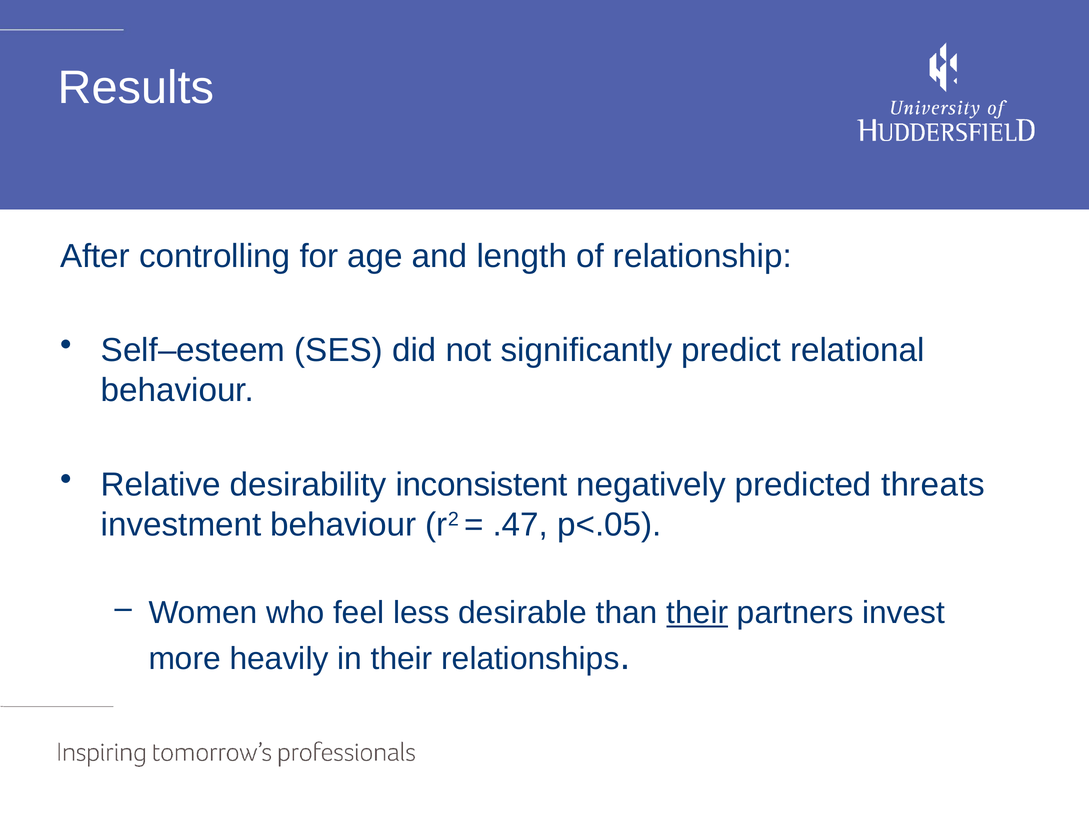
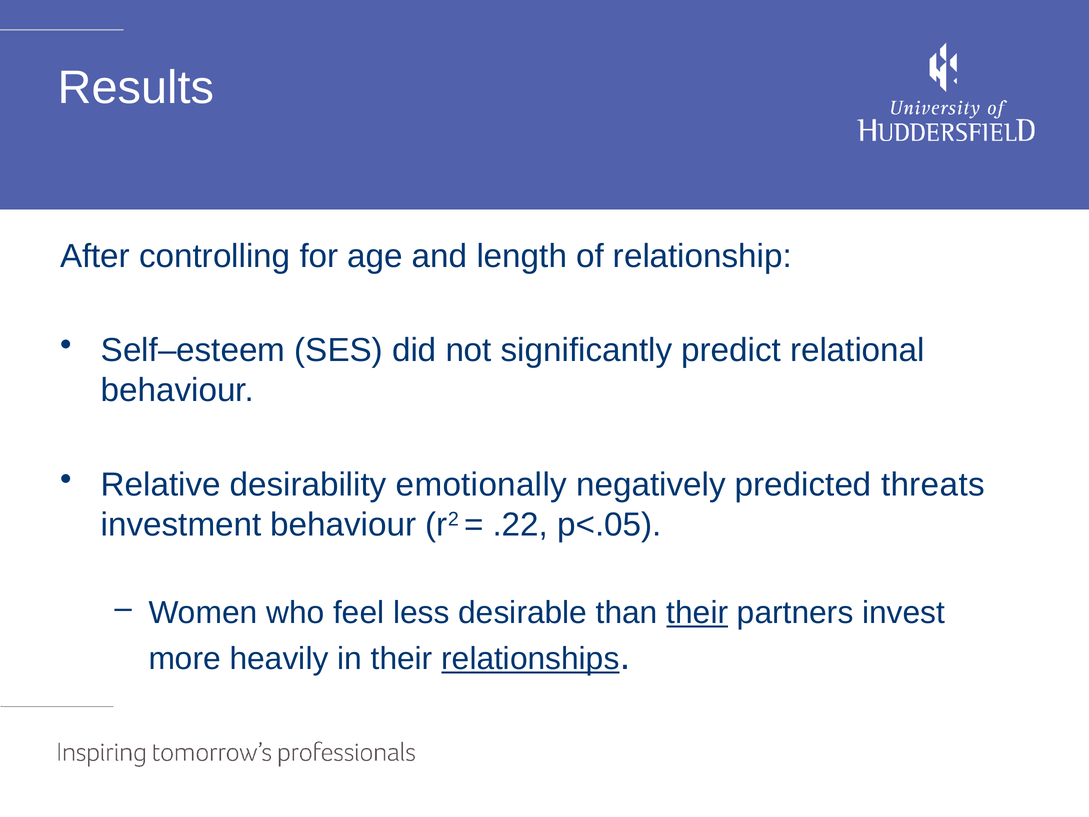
inconsistent: inconsistent -> emotionally (481, 485)
.47: .47 -> .22 (520, 525)
relationships underline: none -> present (530, 658)
